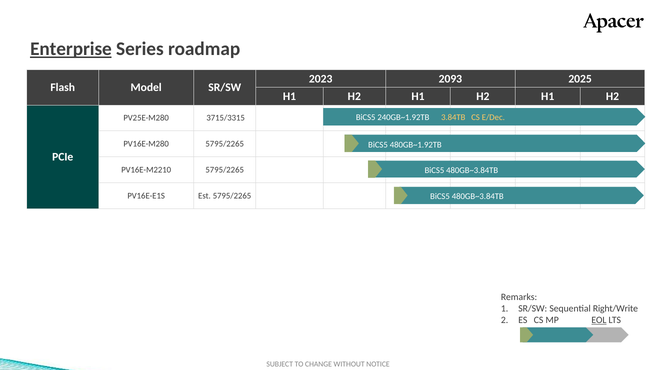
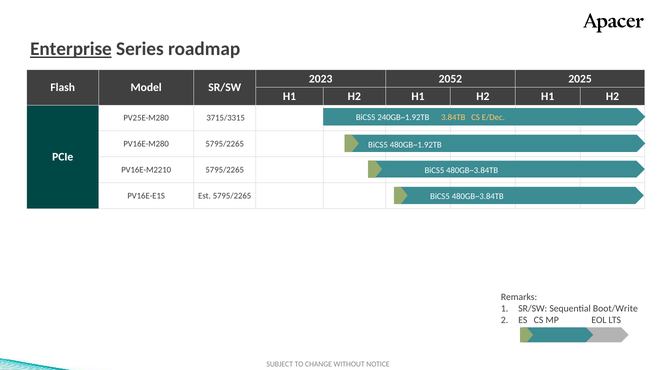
2093: 2093 -> 2052 (450, 79)
Right/Write: Right/Write -> Boot/Write (615, 308)
EOL underline: present -> none (599, 320)
